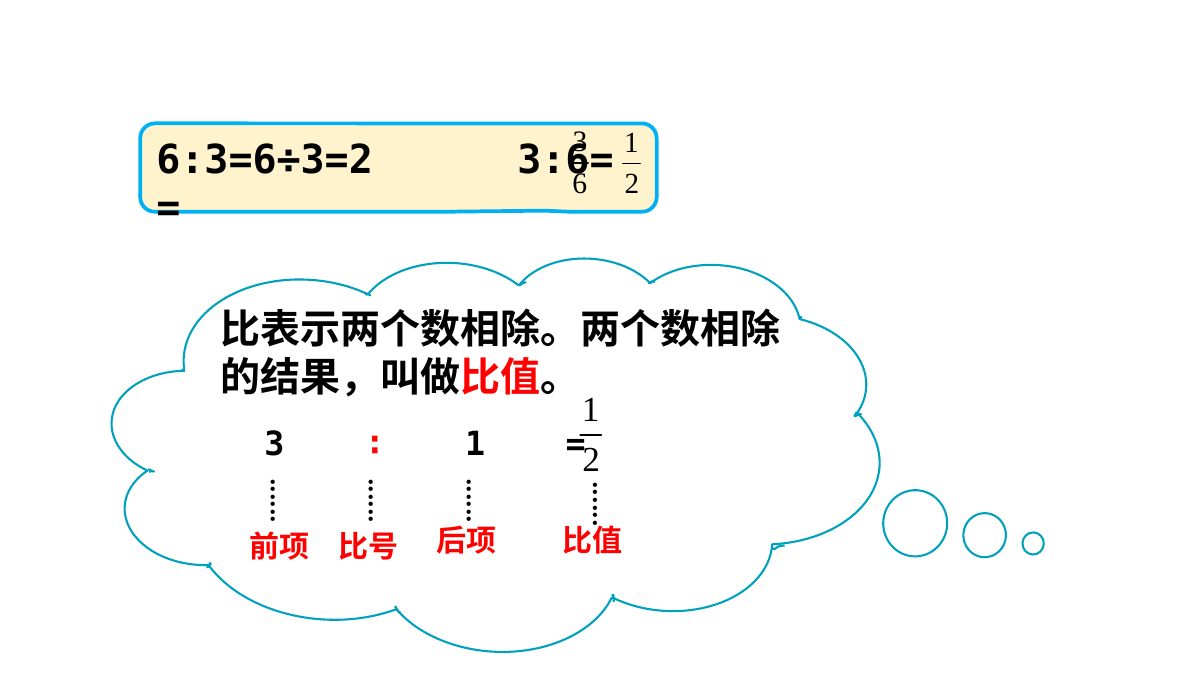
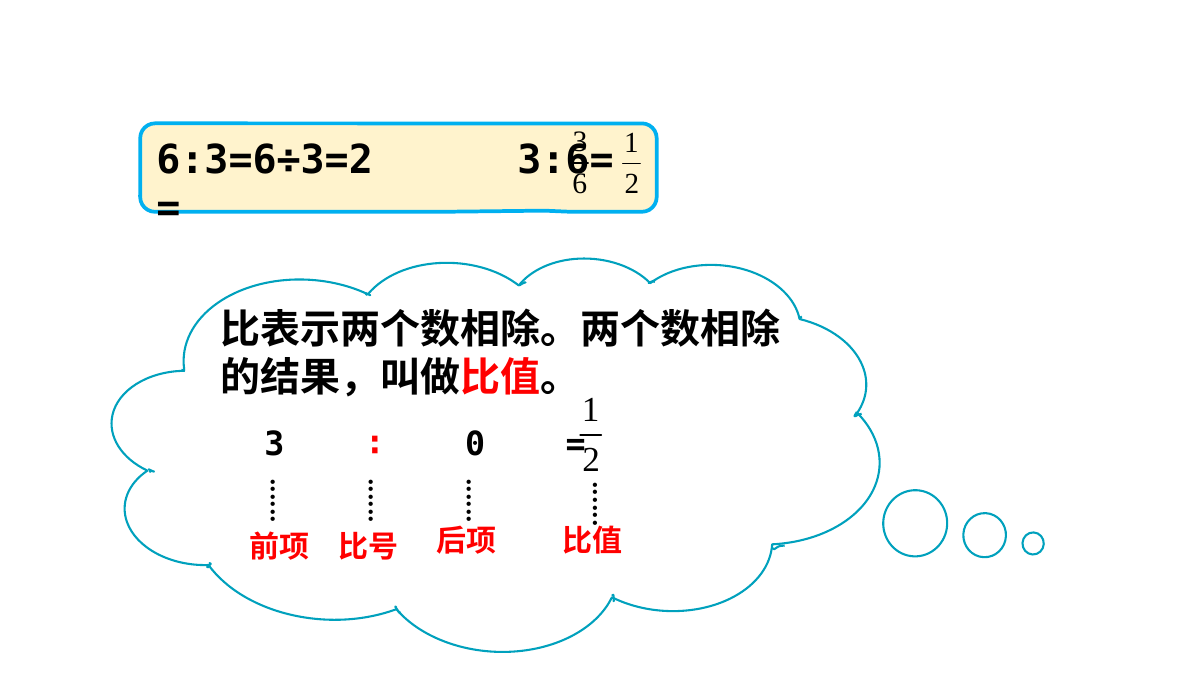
1: 1 -> 0 (475, 445)
